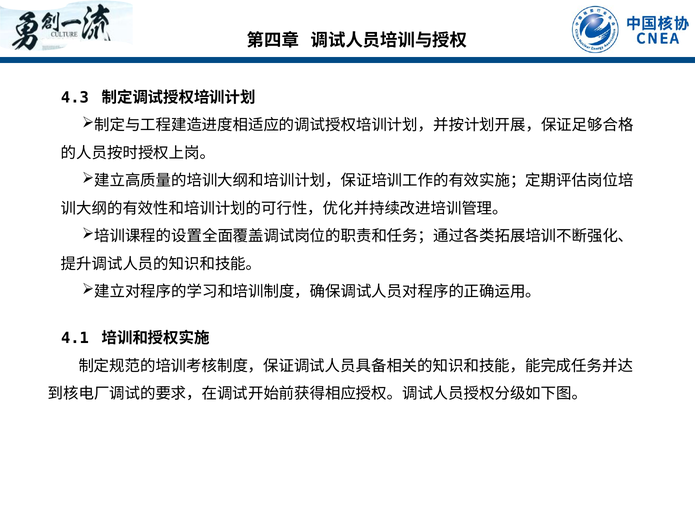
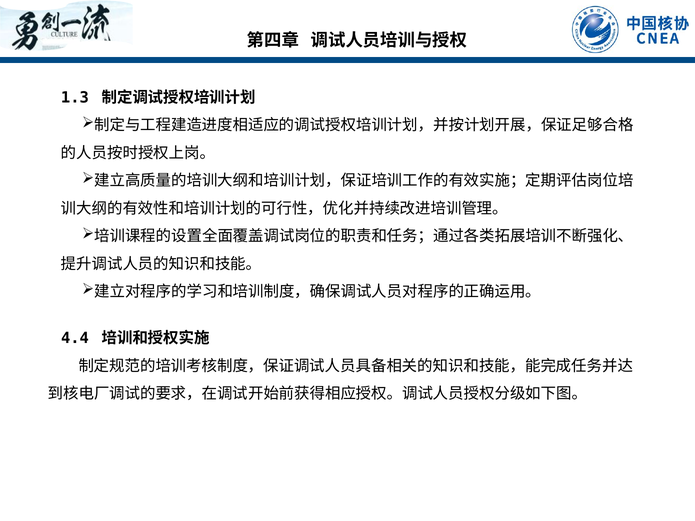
4.3: 4.3 -> 1.3 (75, 98)
4.1: 4.1 -> 4.4 (75, 338)
